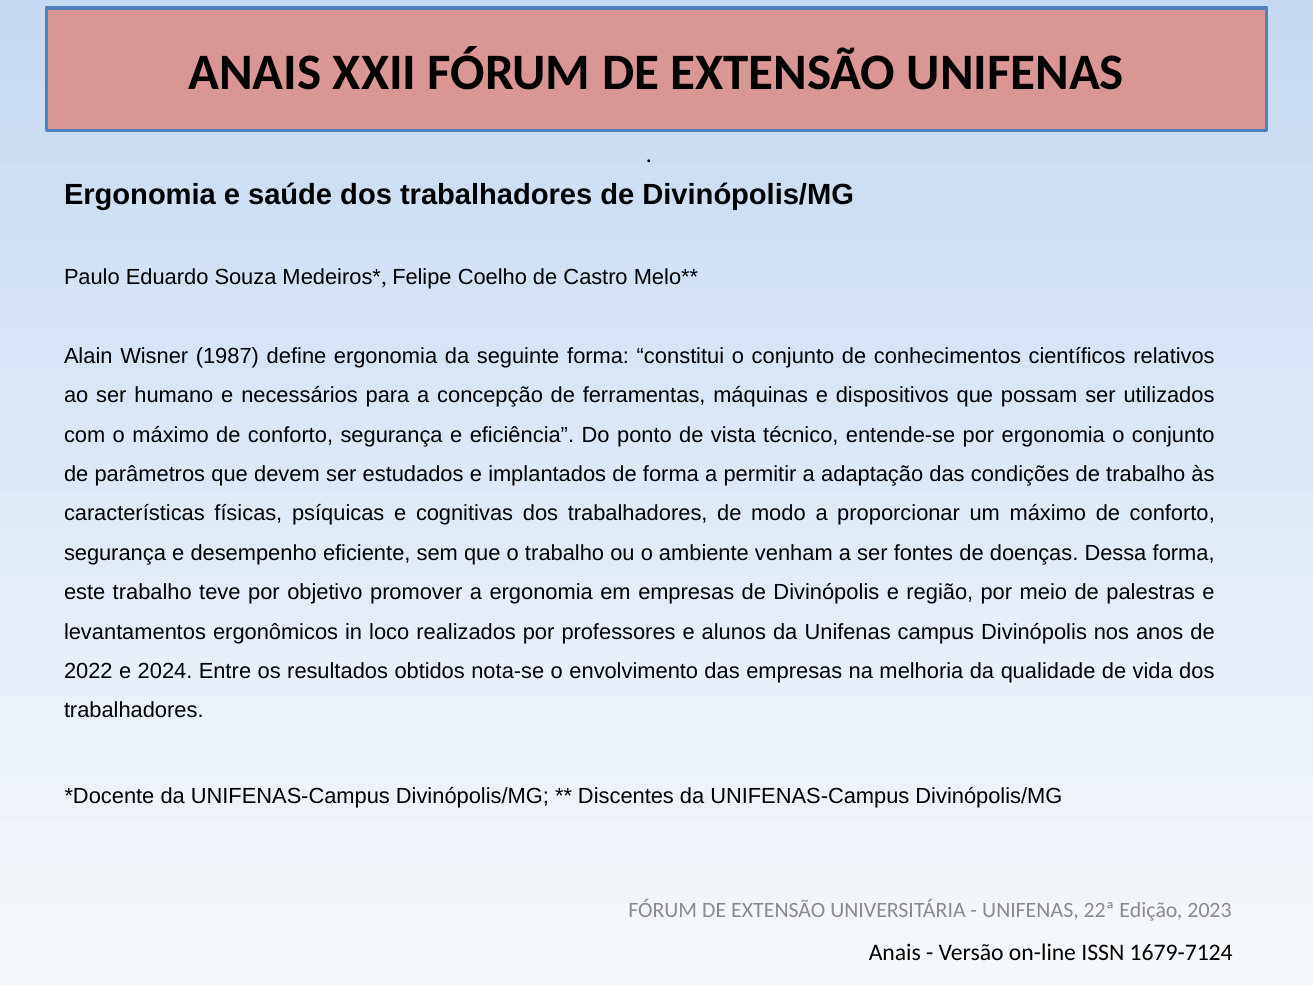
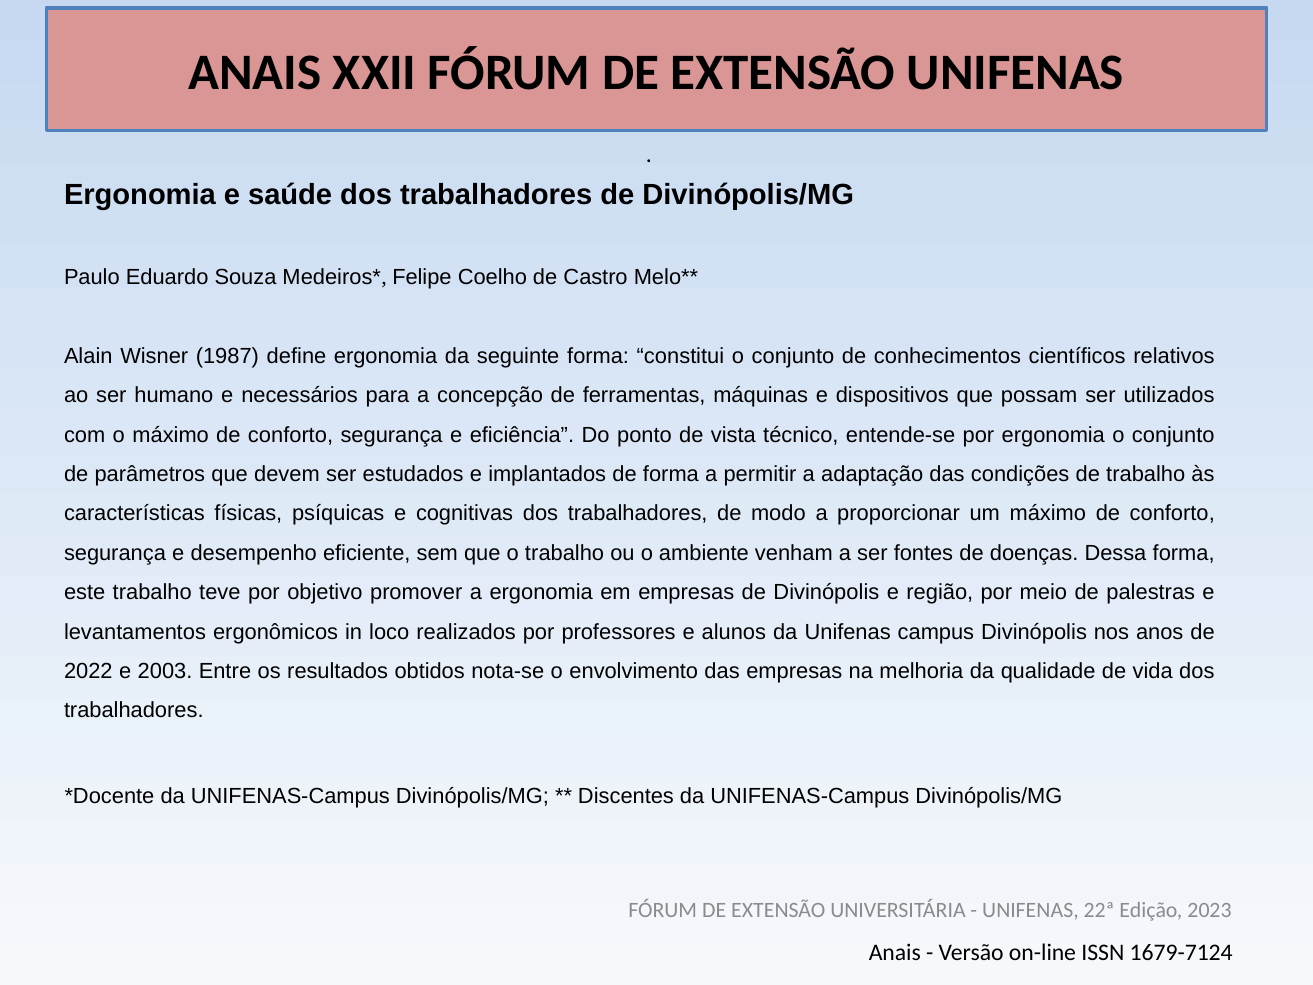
2024: 2024 -> 2003 (165, 671)
